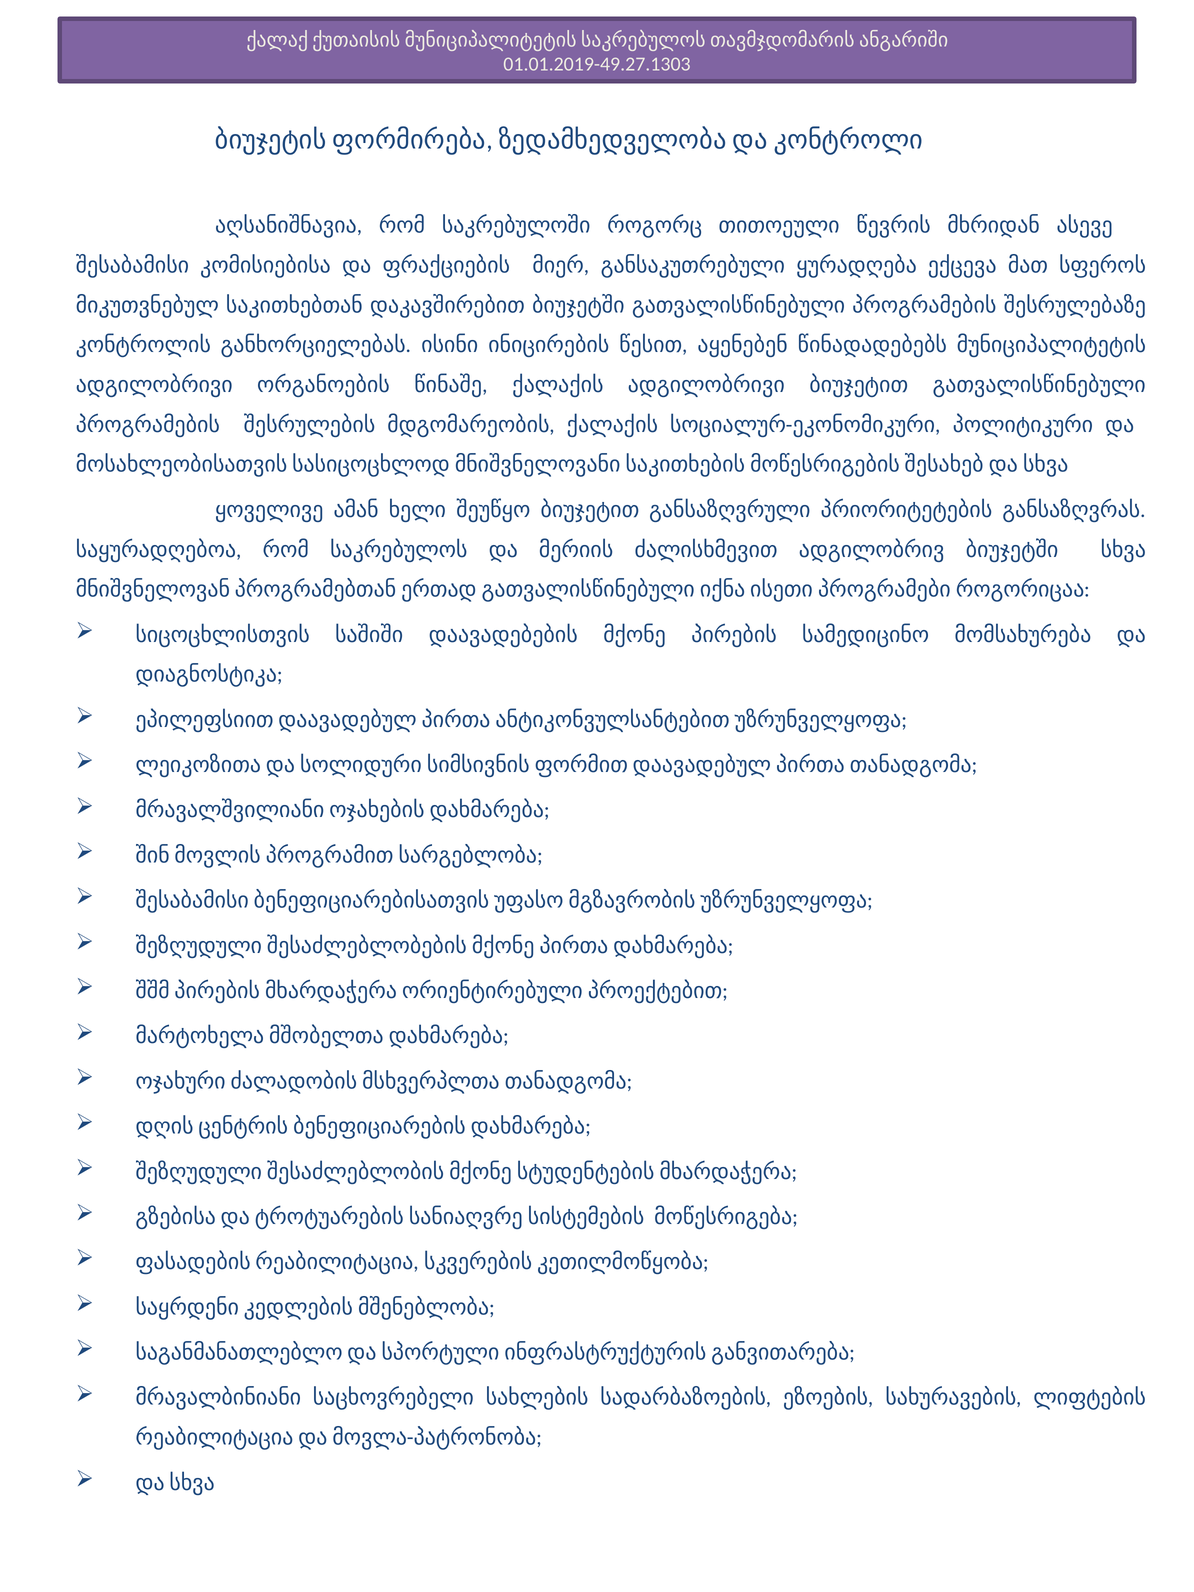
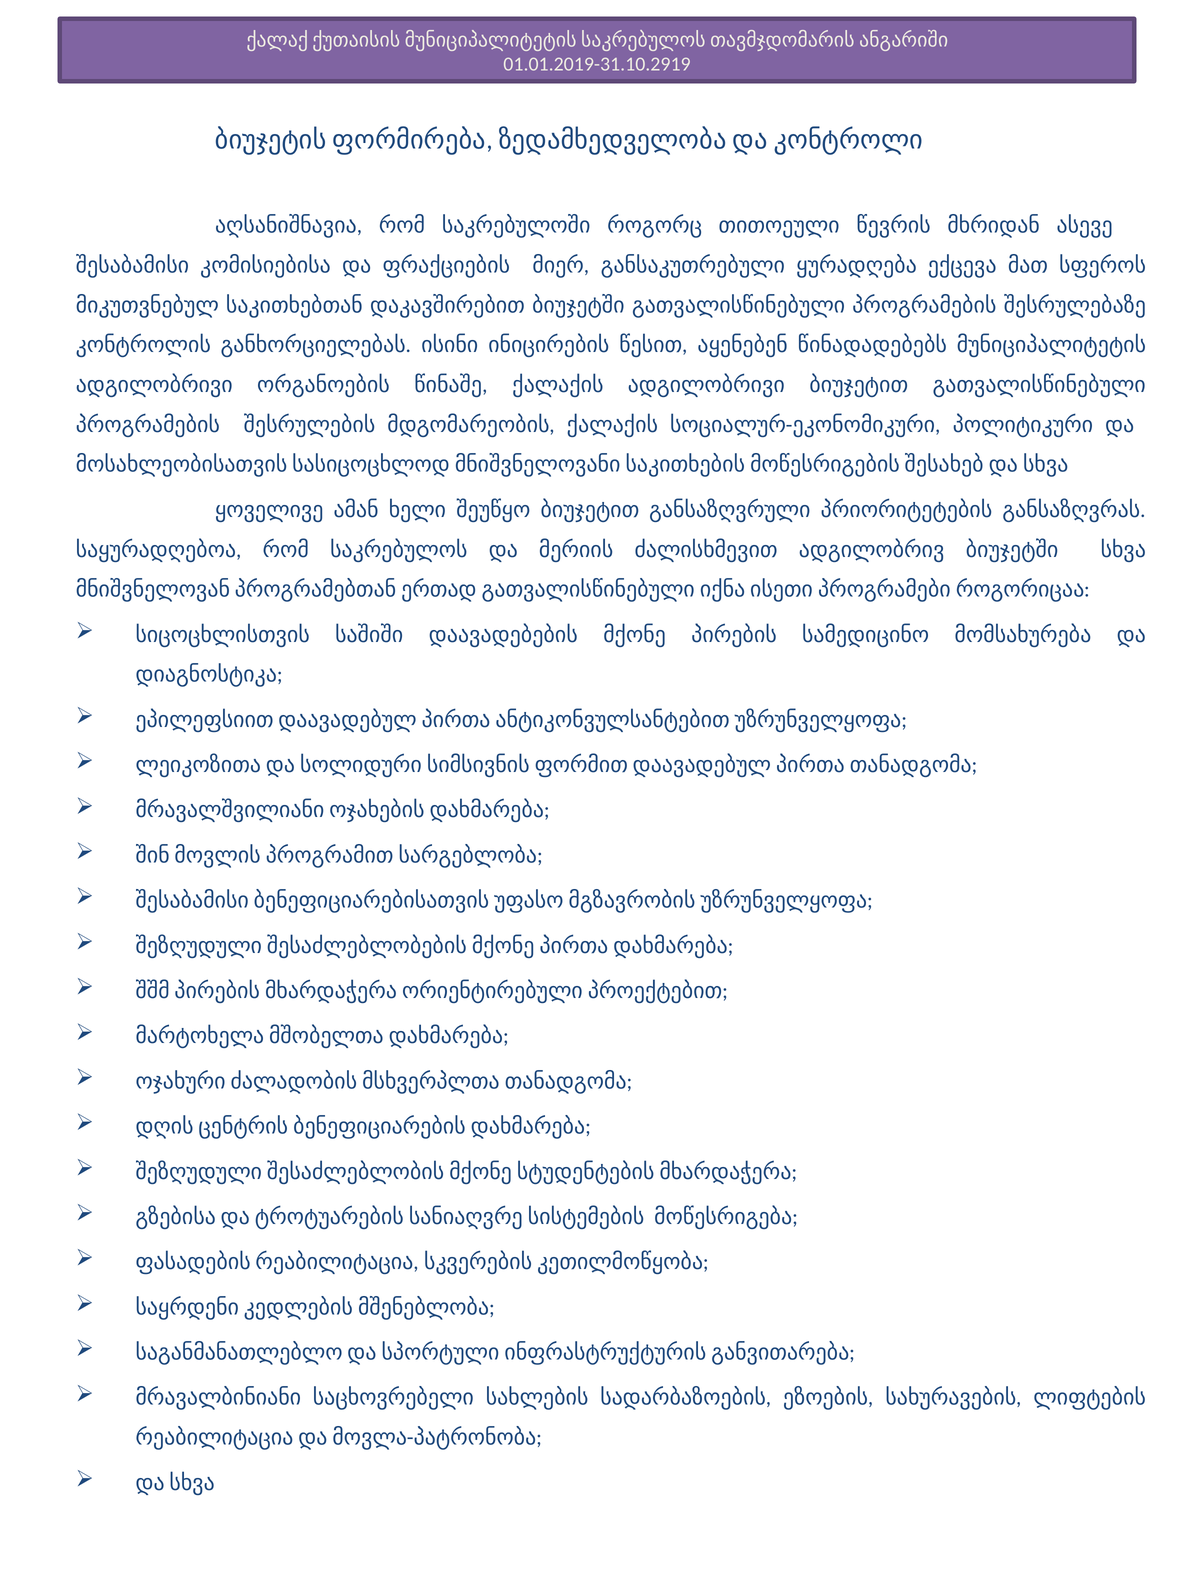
01.01.2019-49.27.1303: 01.01.2019-49.27.1303 -> 01.01.2019-31.10.2919 (597, 64)
